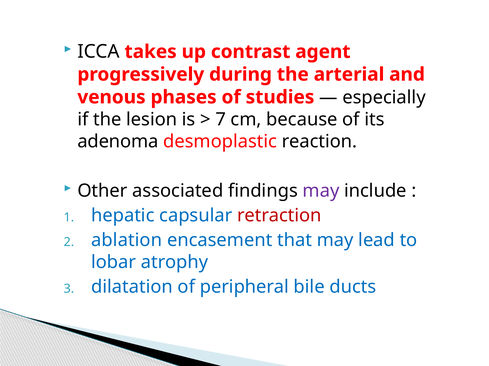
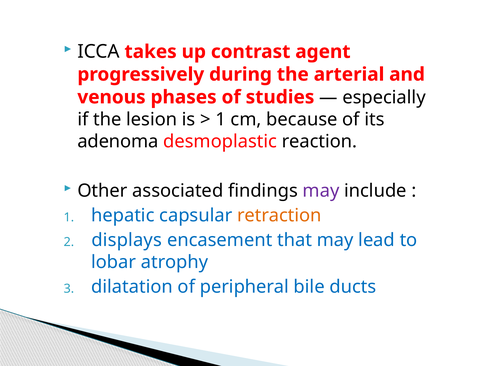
7: 7 -> 1 (221, 120)
retraction colour: red -> orange (279, 216)
ablation: ablation -> displays (127, 241)
